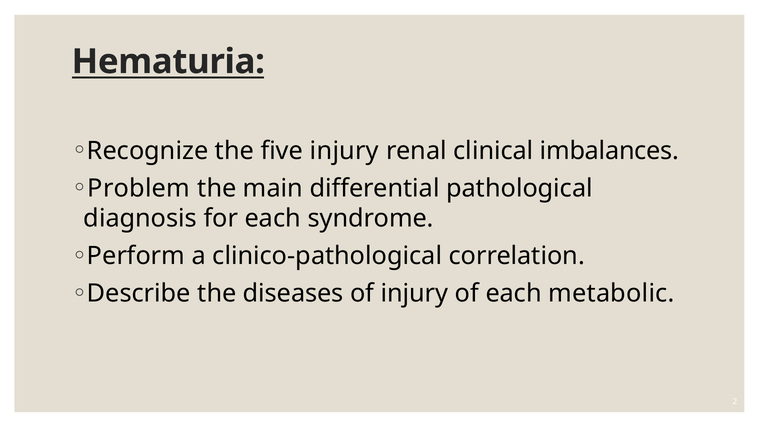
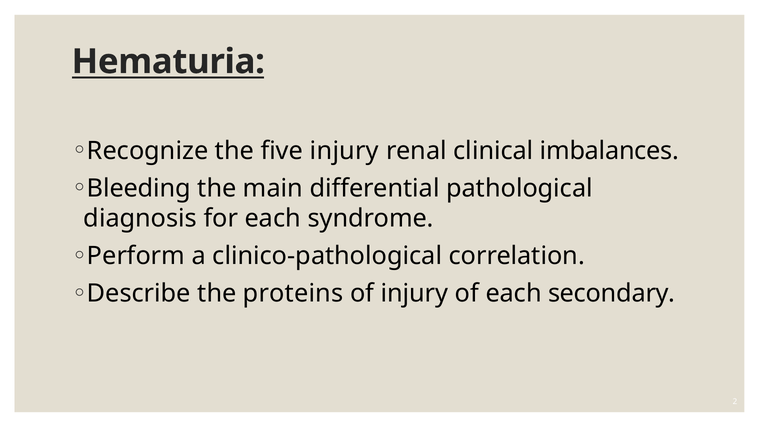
Problem: Problem -> Bleeding (139, 188)
diseases: diseases -> proteins (293, 294)
metabolic: metabolic -> secondary (612, 294)
